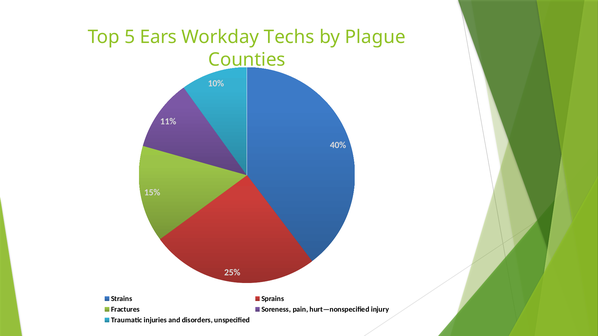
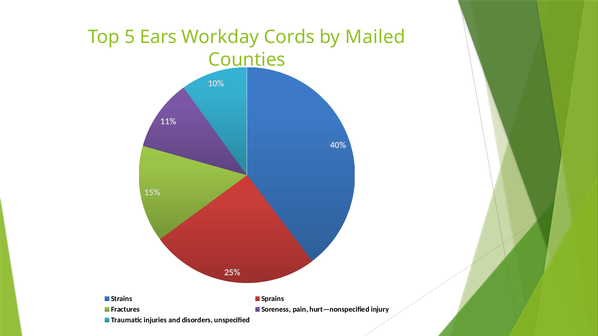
Techs: Techs -> Cords (289, 37)
Plague: Plague -> Mailed (375, 37)
